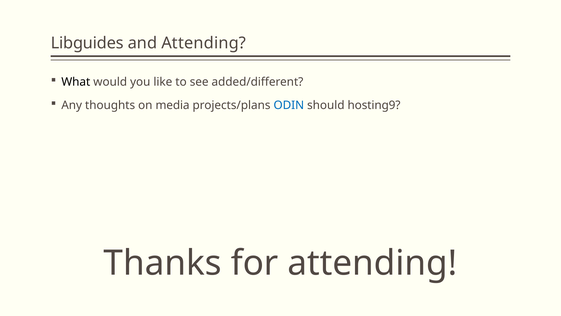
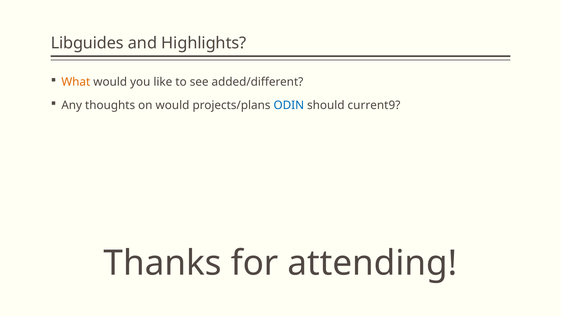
and Attending: Attending -> Highlights (204, 43)
What colour: black -> orange (76, 82)
on media: media -> would (172, 105)
hosting9: hosting9 -> current9 (374, 105)
